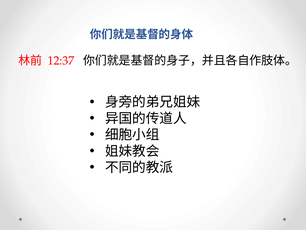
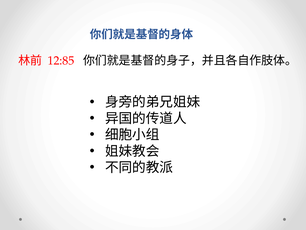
12:37: 12:37 -> 12:85 (61, 60)
